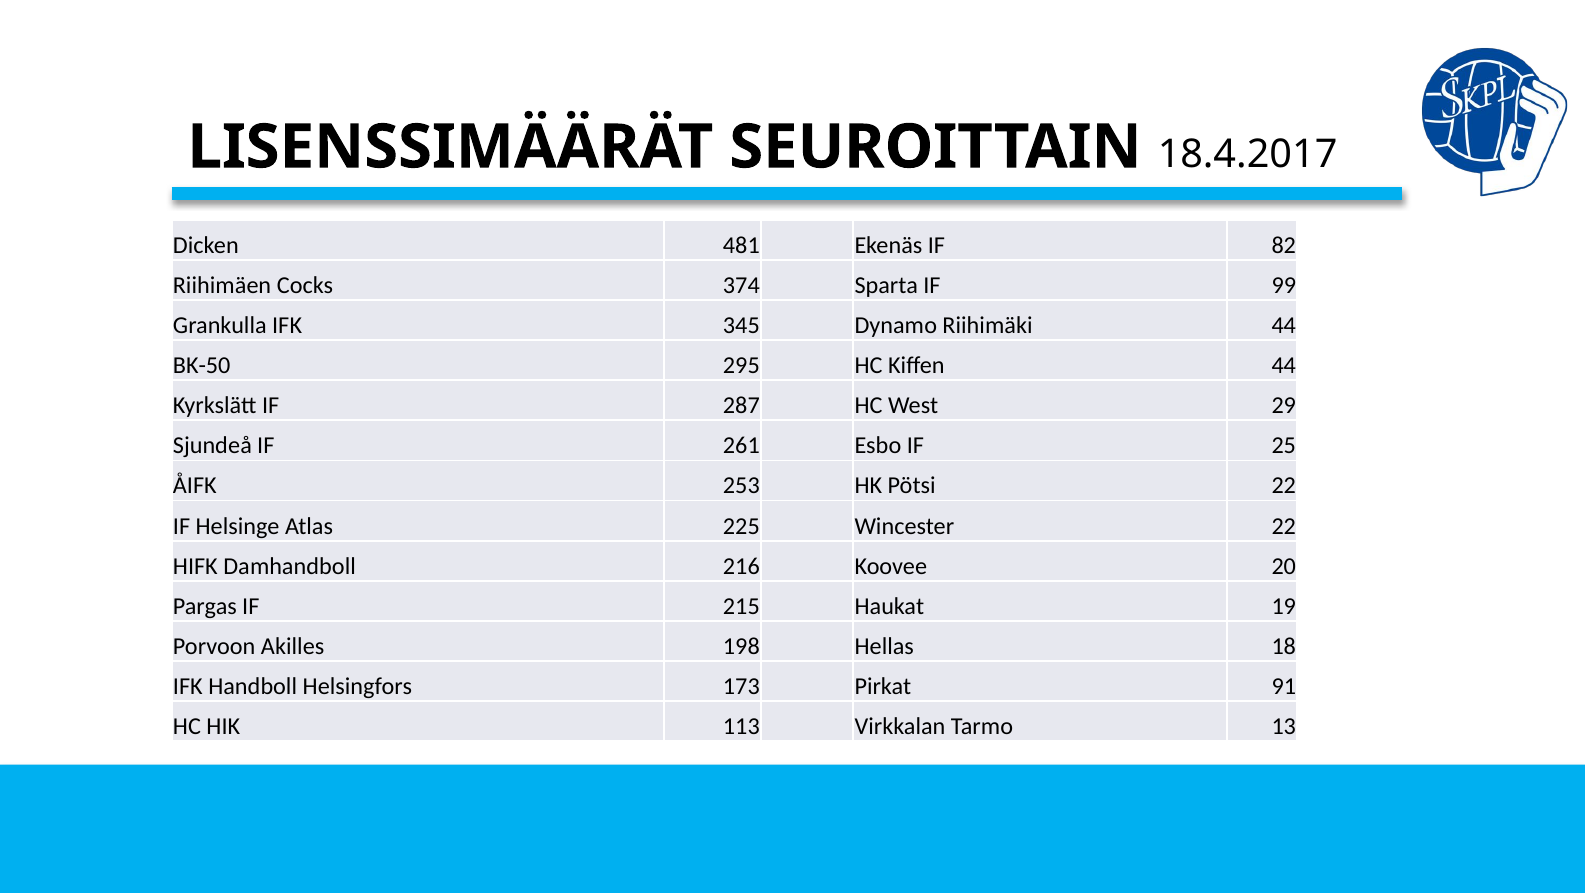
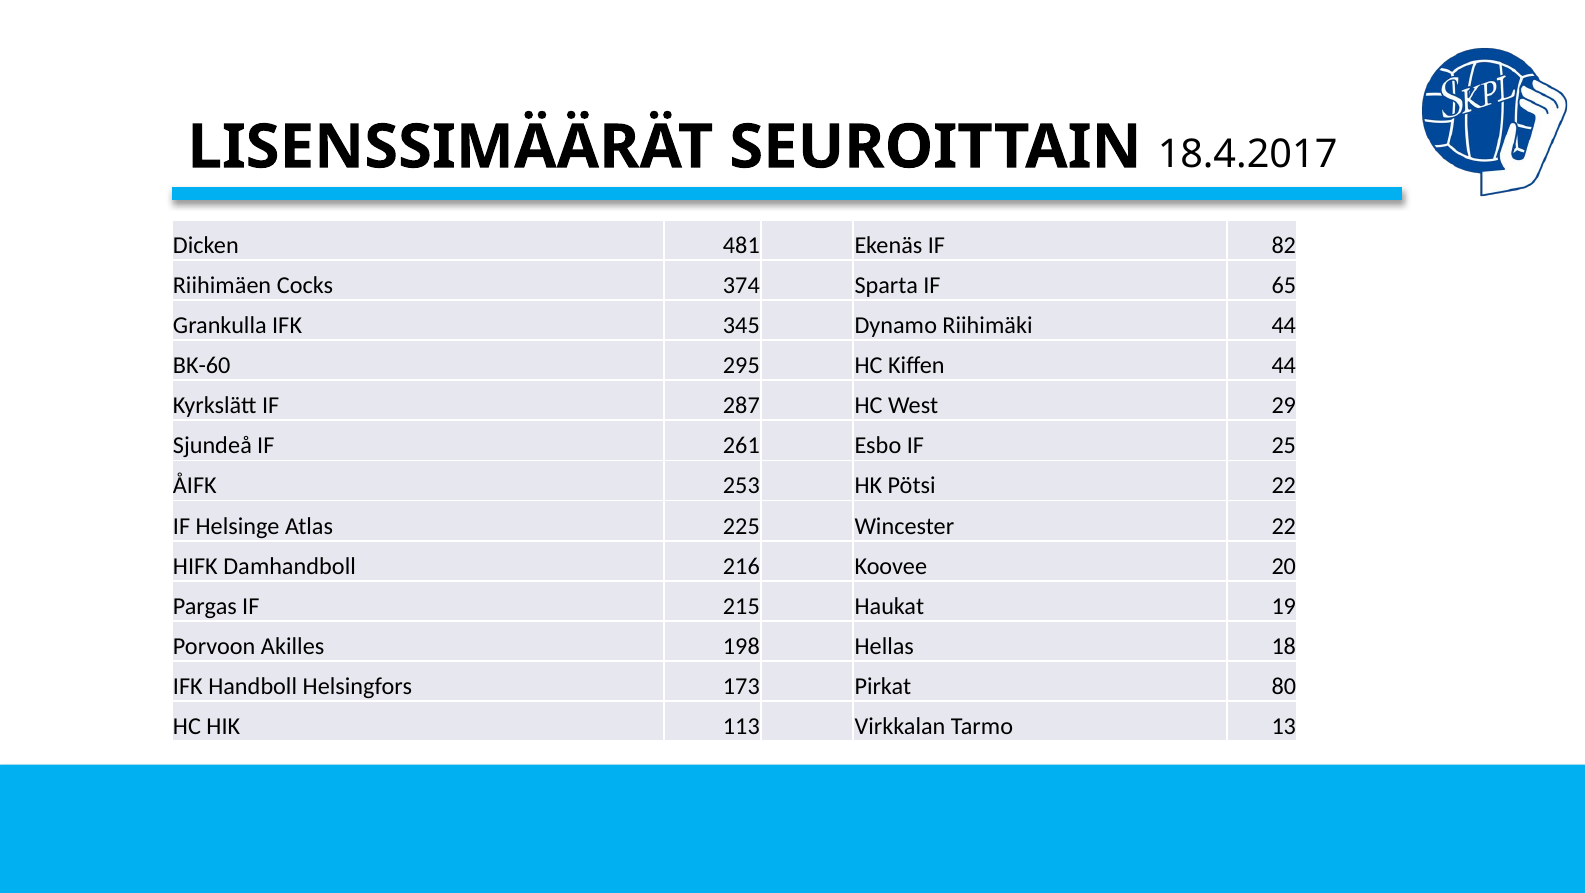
99: 99 -> 65 (1284, 285)
BK-50: BK-50 -> BK-60 (202, 365)
91: 91 -> 80 (1284, 686)
